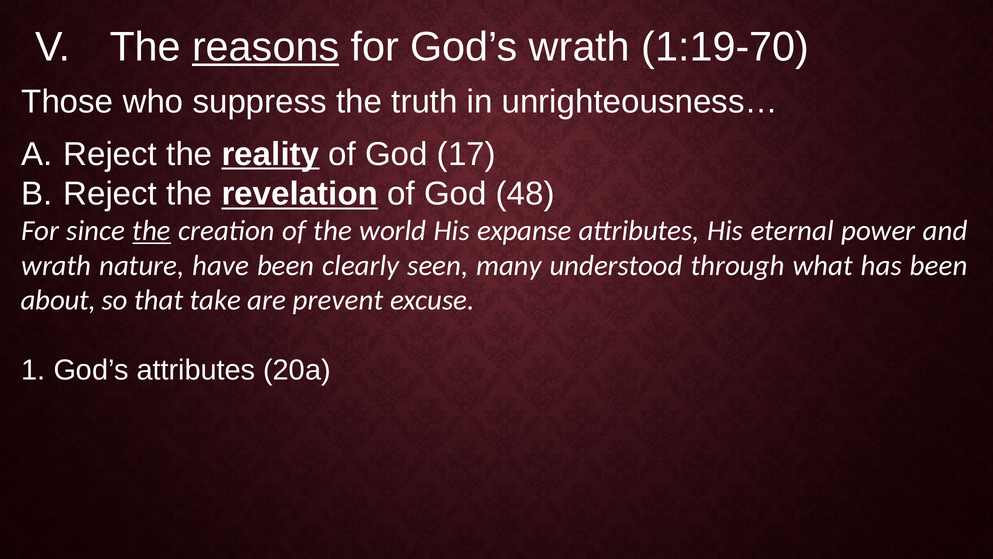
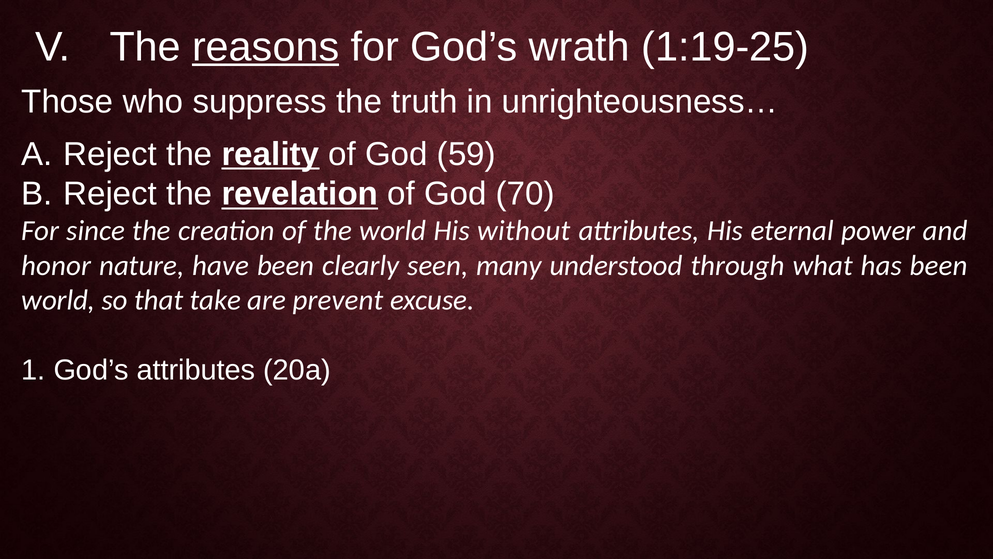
1:19-70: 1:19-70 -> 1:19-25 (725, 47)
17: 17 -> 59 (466, 154)
48: 48 -> 70 (525, 194)
the underline: present -> none (152, 231)
expanse: expanse -> without (524, 231)
wrath: wrath -> honor (56, 265)
about: about -> world (58, 300)
